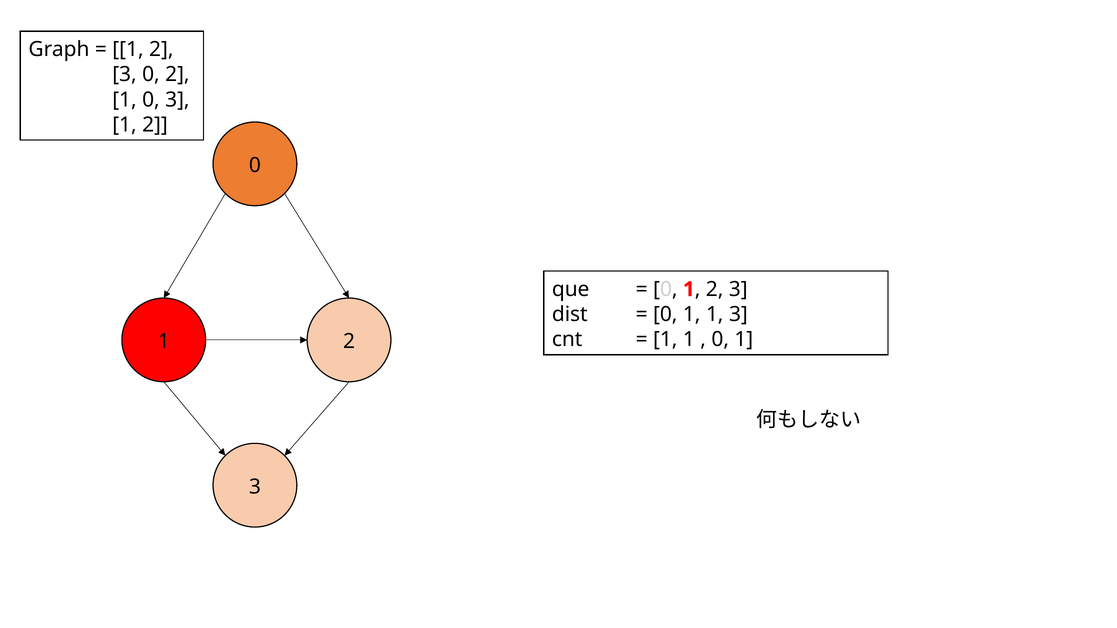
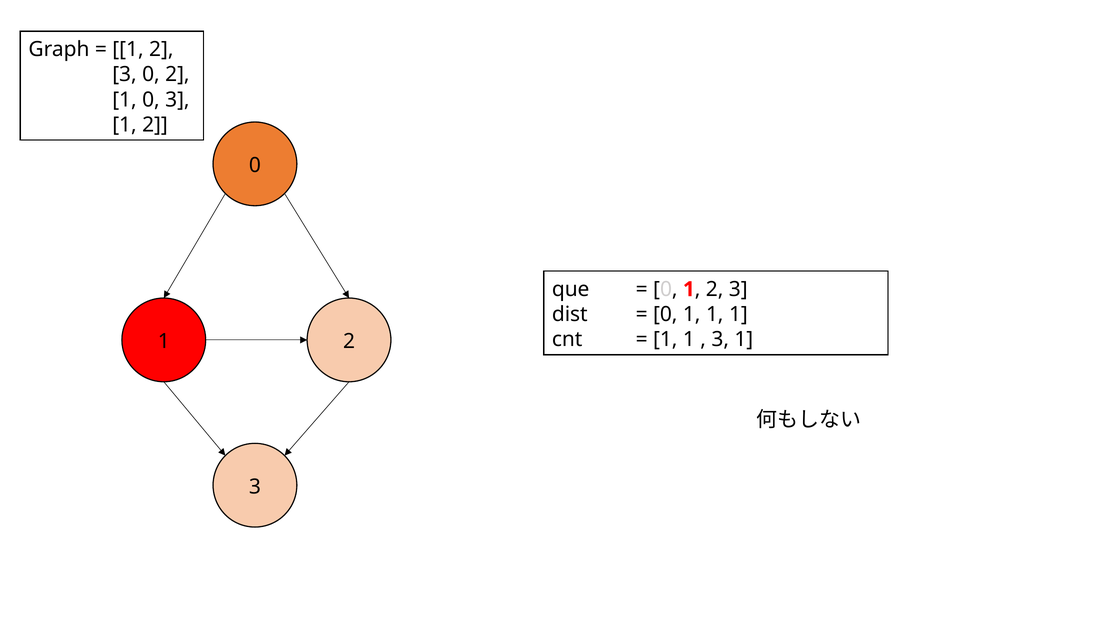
1 1 3: 3 -> 1 (738, 315)
0: 0 -> 3 (720, 340)
